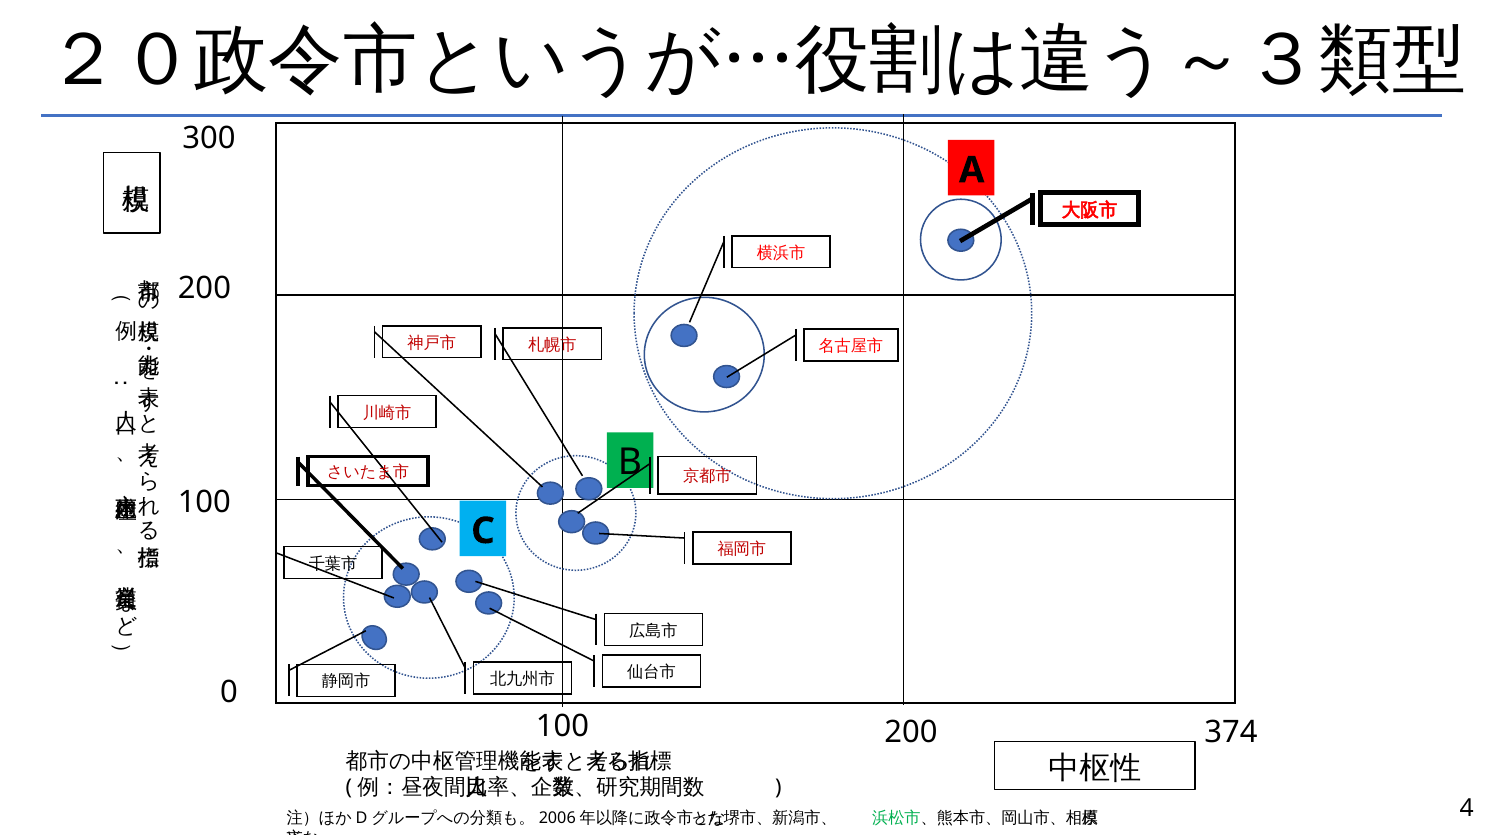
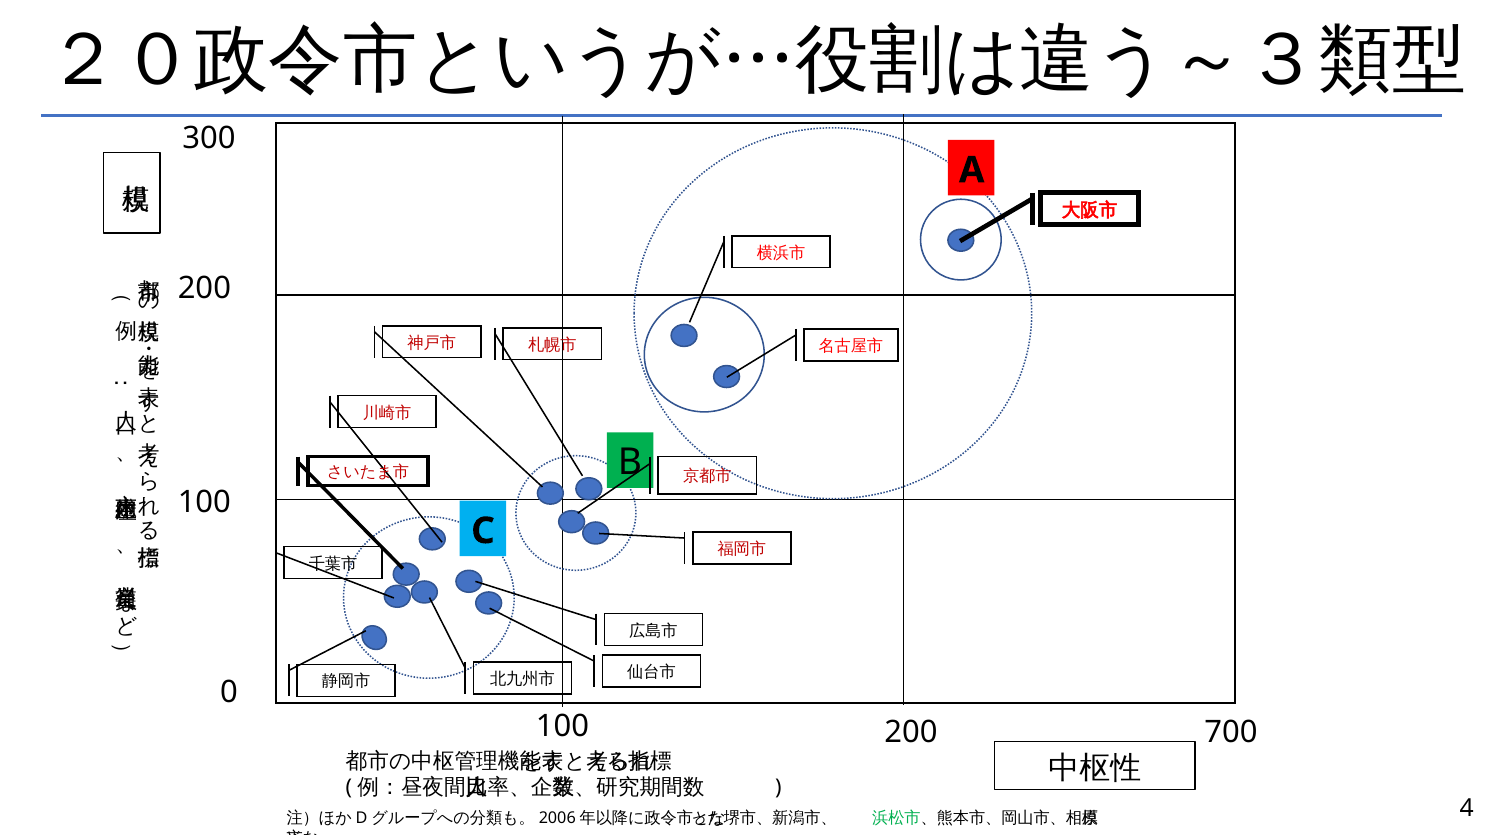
374: 374 -> 700 (1231, 733)
